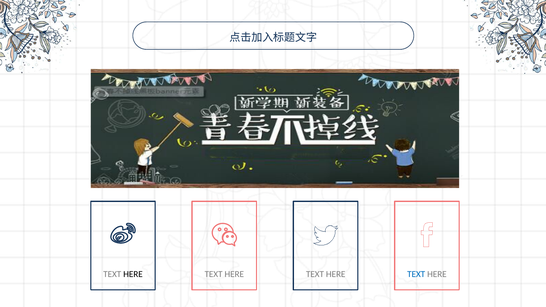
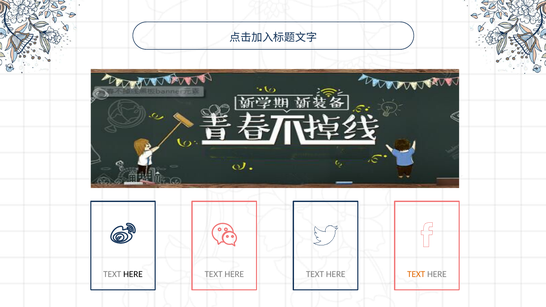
TEXT colour: blue -> orange (416, 274)
